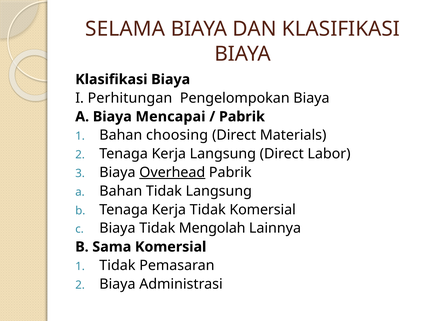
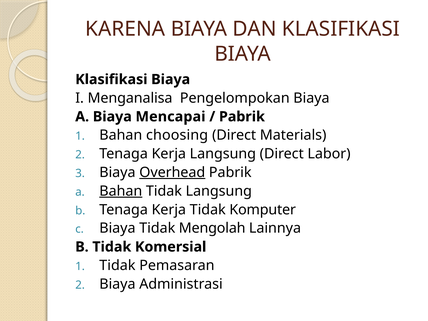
SELAMA: SELAMA -> KARENA (125, 29)
Perhitungan: Perhitungan -> Menganalisa (130, 98)
Bahan underline: none -> present (121, 191)
Tidak Komersial: Komersial -> Komputer (263, 210)
B Sama: Sama -> Tidak (112, 247)
